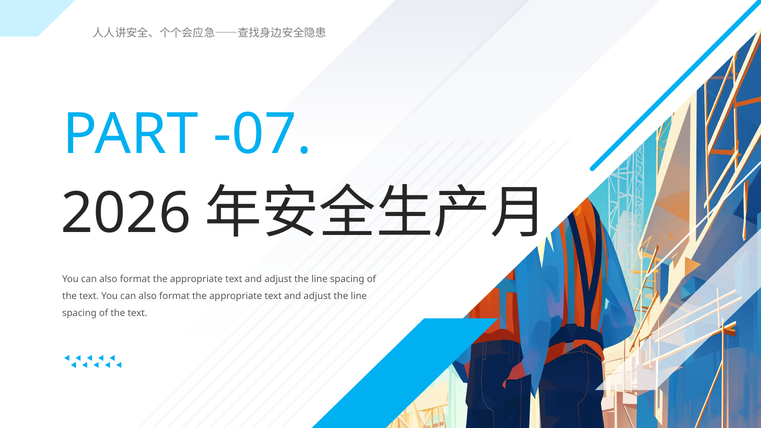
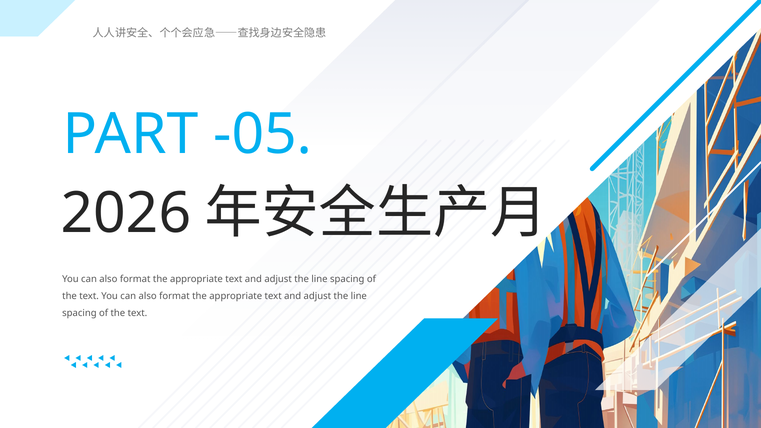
-07: -07 -> -05 (263, 135)
